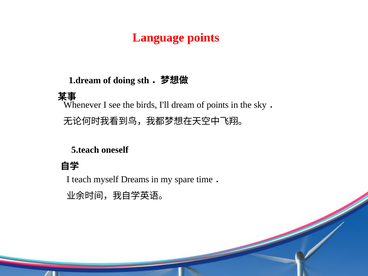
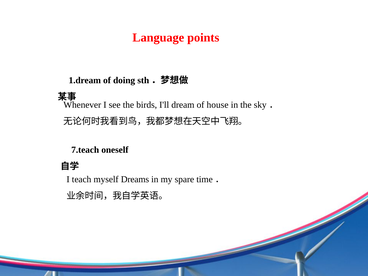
of points: points -> house (218, 105)
5.teach: 5.teach -> 7.teach (85, 150)
